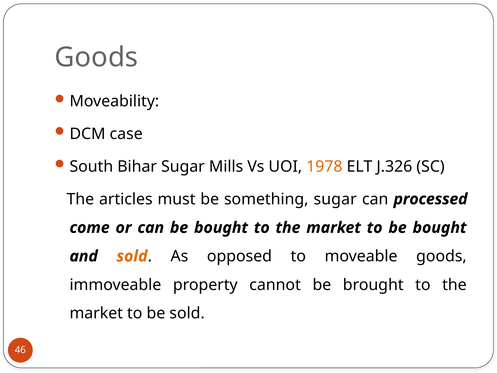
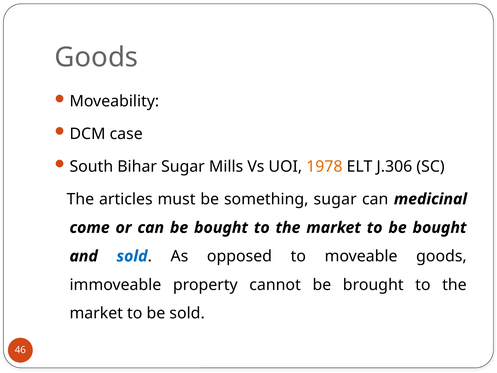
J.326: J.326 -> J.306 (394, 166)
processed: processed -> medicinal (430, 199)
sold colour: orange -> blue (132, 256)
